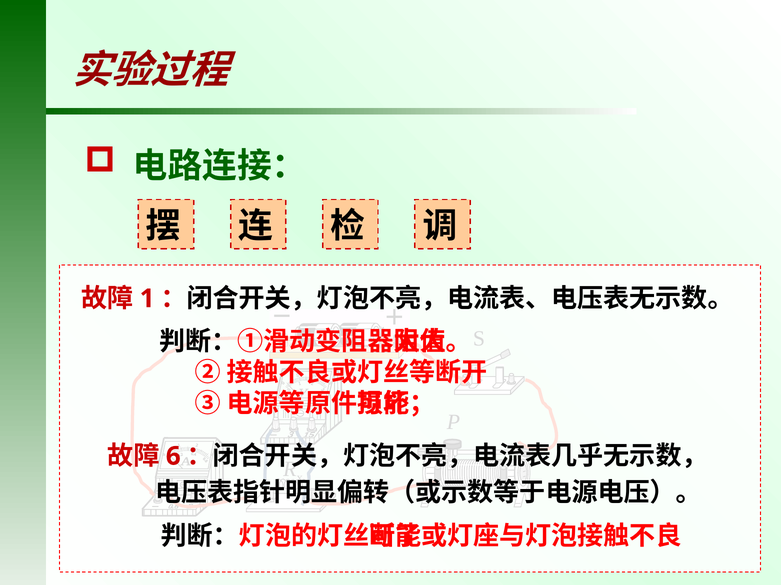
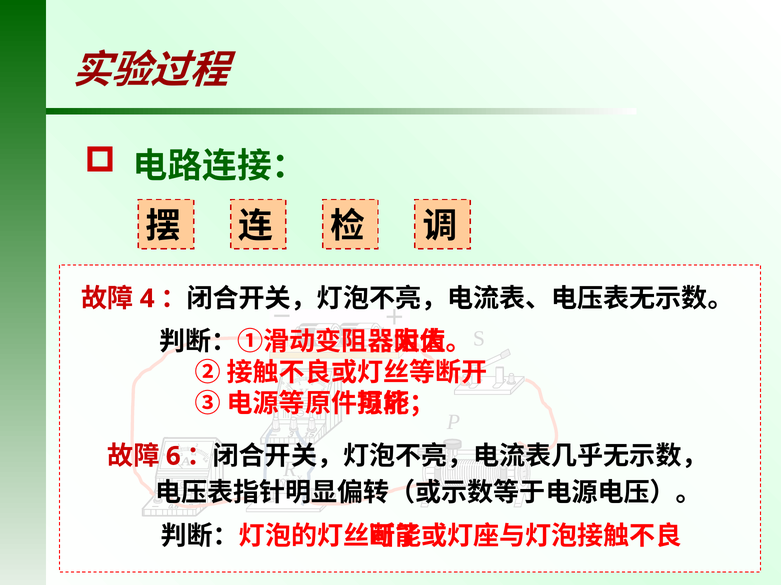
1: 1 -> 4 (147, 299)
